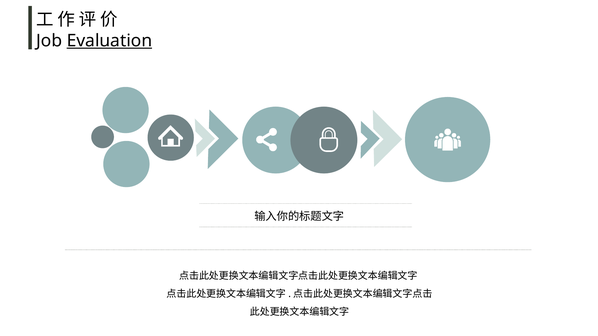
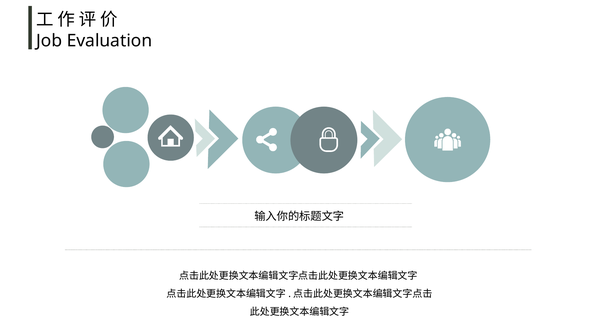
Evaluation underline: present -> none (109, 41)
